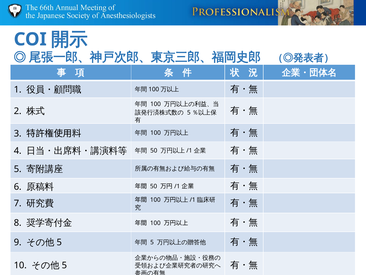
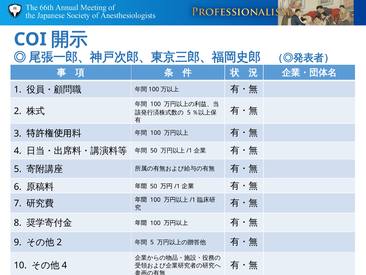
5: 5 -> 2 (59, 242)
5: 5 -> 4 (64, 265)
